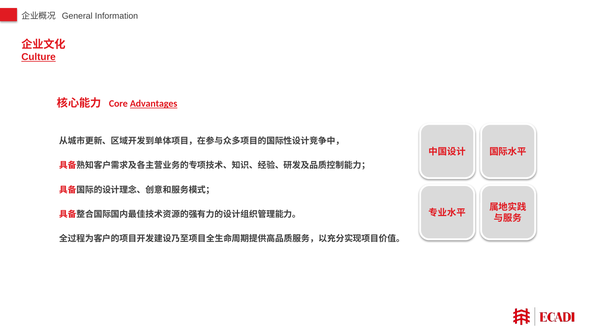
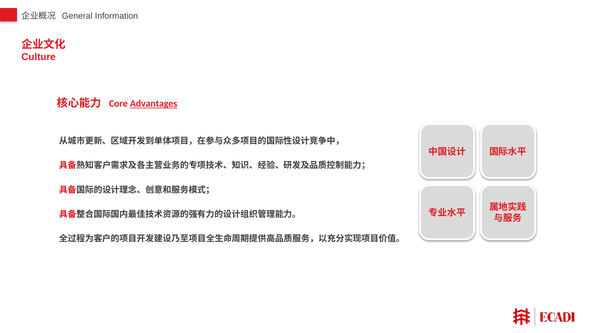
Culture underline: present -> none (39, 57)
